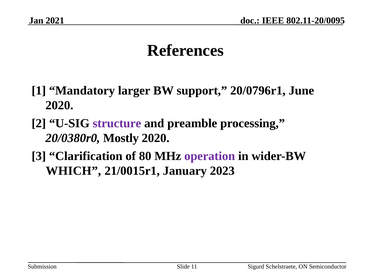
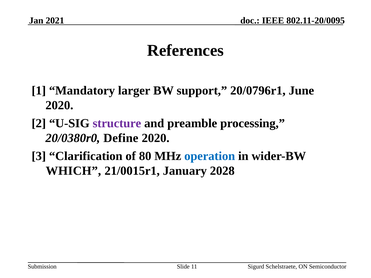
Mostly: Mostly -> Define (121, 138)
operation colour: purple -> blue (210, 156)
2023: 2023 -> 2028 (222, 171)
